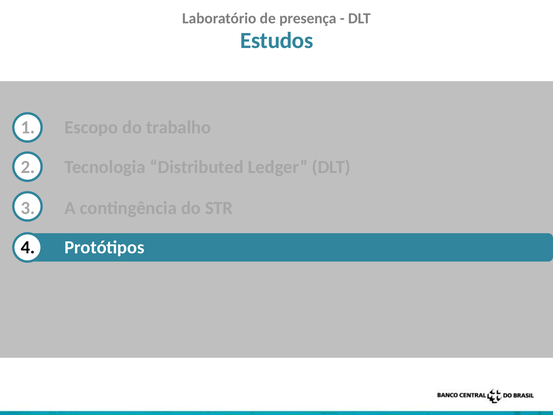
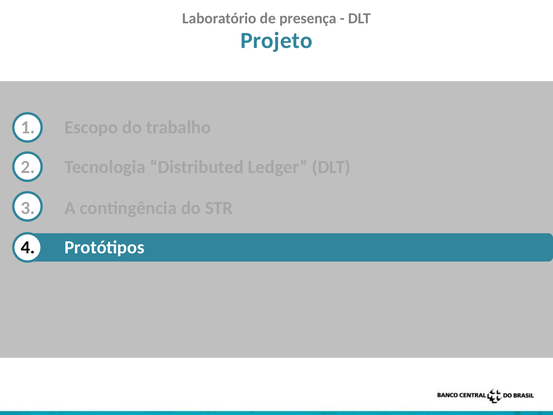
Estudos: Estudos -> Projeto (276, 41)
